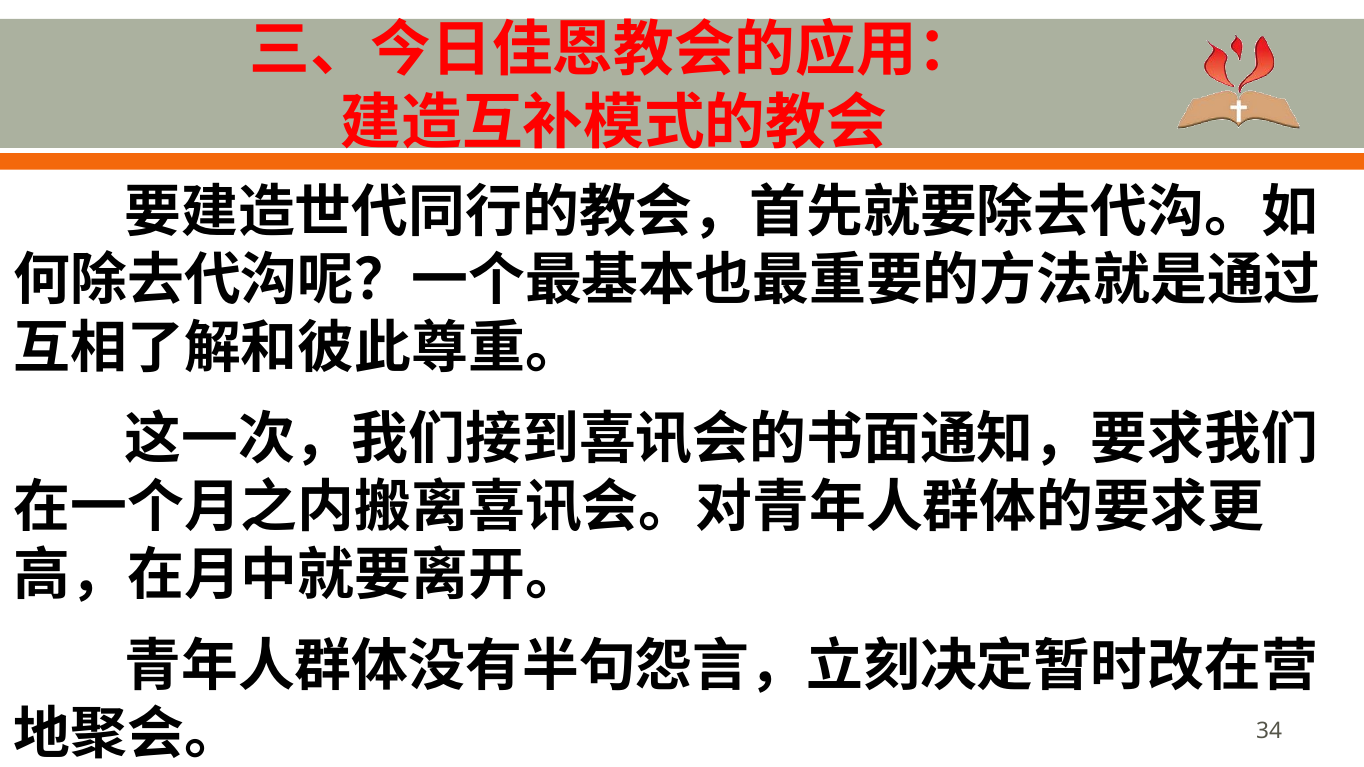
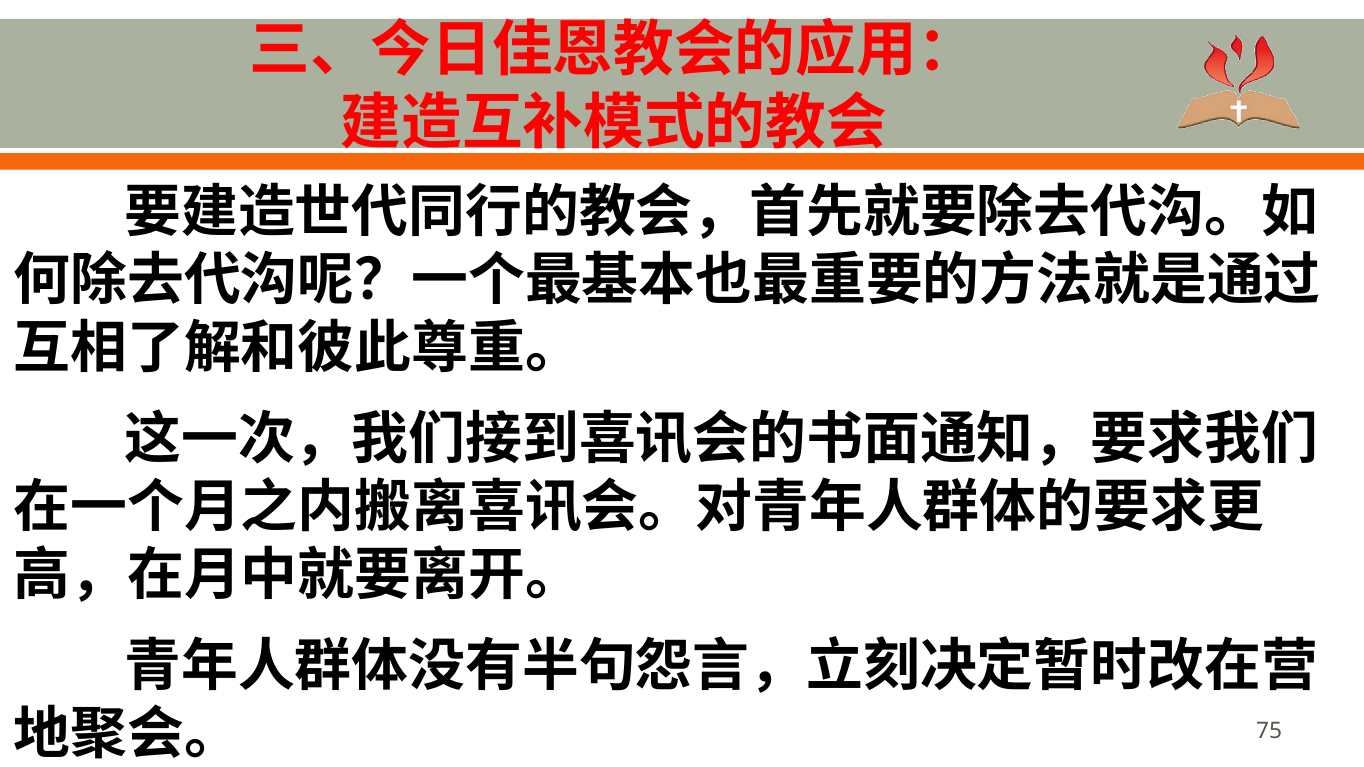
34: 34 -> 75 (1269, 731)
